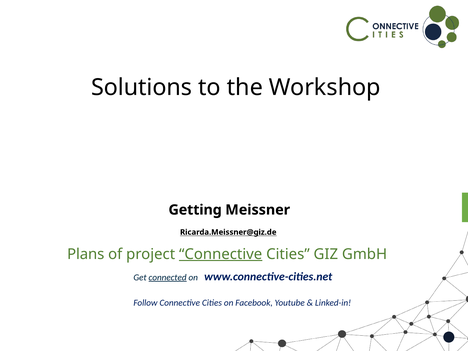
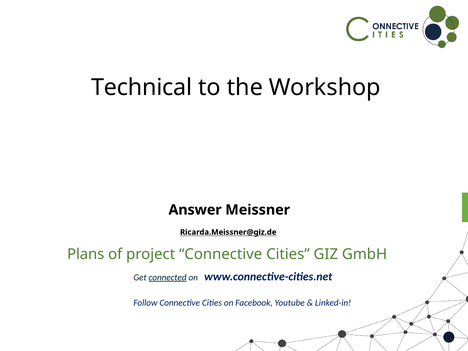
Solutions: Solutions -> Technical (142, 87)
Getting: Getting -> Answer (195, 210)
Connective underline: present -> none (221, 254)
